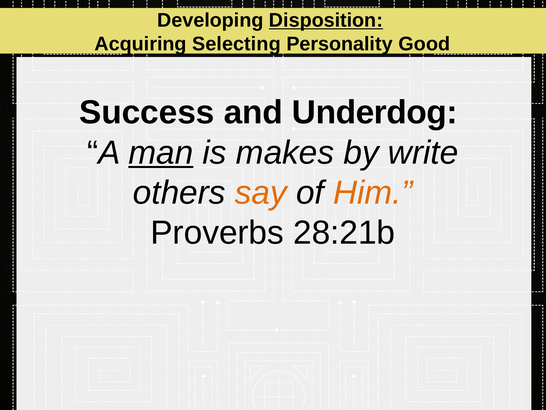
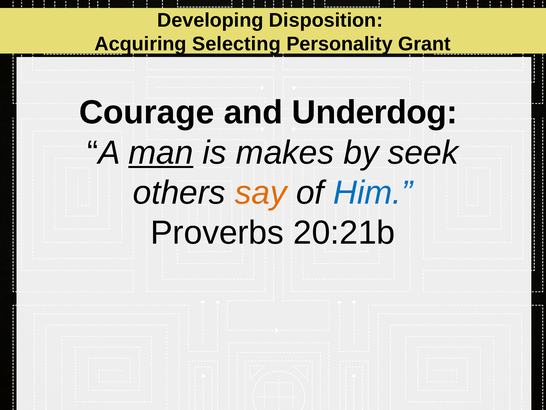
Disposition underline: present -> none (326, 20)
Good: Good -> Grant (424, 44)
Success: Success -> Courage (147, 112)
write: write -> seek (423, 153)
Him colour: orange -> blue (373, 193)
28:21b: 28:21b -> 20:21b (344, 233)
